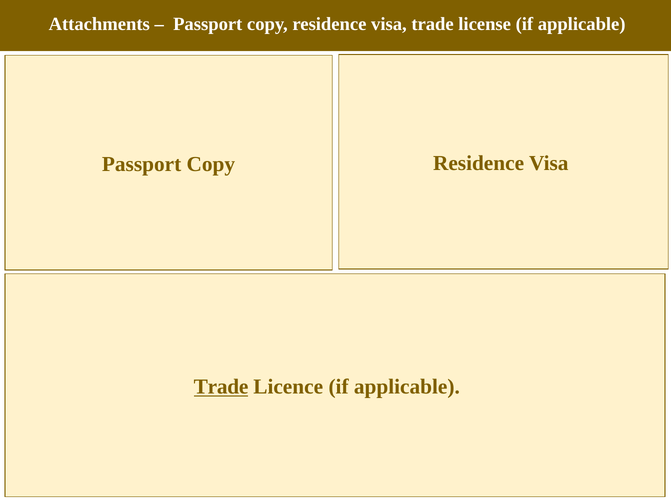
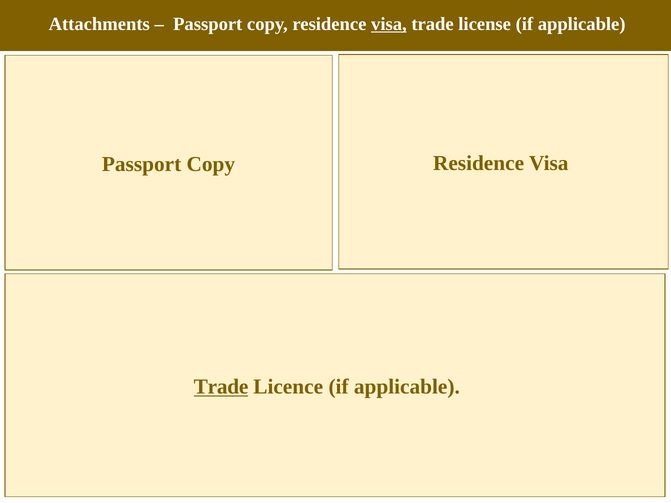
visa underline: none -> present (389, 24)
